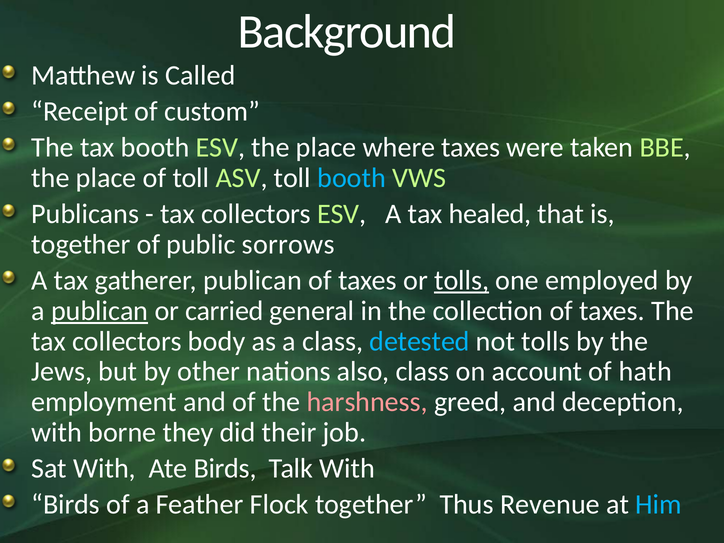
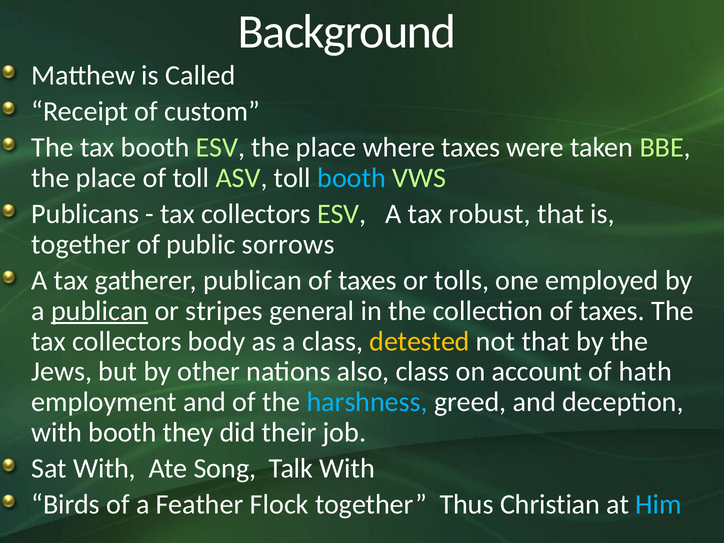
healed: healed -> robust (490, 214)
tolls underline: present -> none (462, 280)
carried: carried -> stripes (224, 311)
detested colour: light blue -> yellow (420, 341)
not tolls: tolls -> that (546, 341)
harshness colour: pink -> light blue (367, 402)
with borne: borne -> booth (122, 433)
Ate Birds: Birds -> Song (225, 469)
Revenue: Revenue -> Christian (550, 505)
